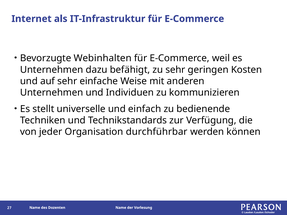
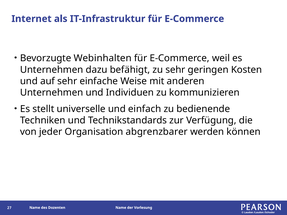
durchführbar: durchführbar -> abgrenzbarer (157, 132)
